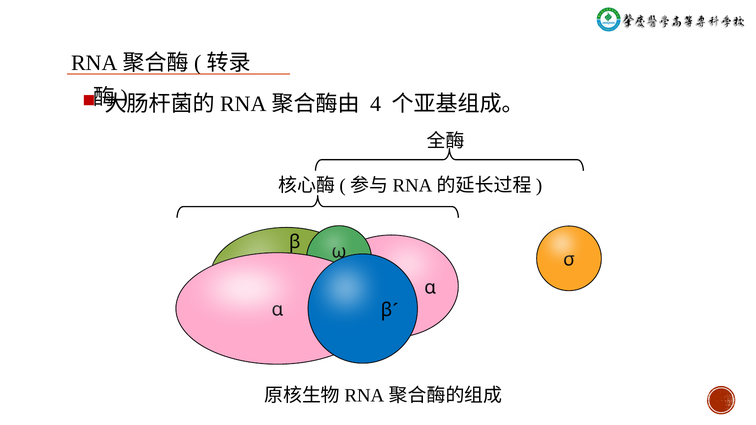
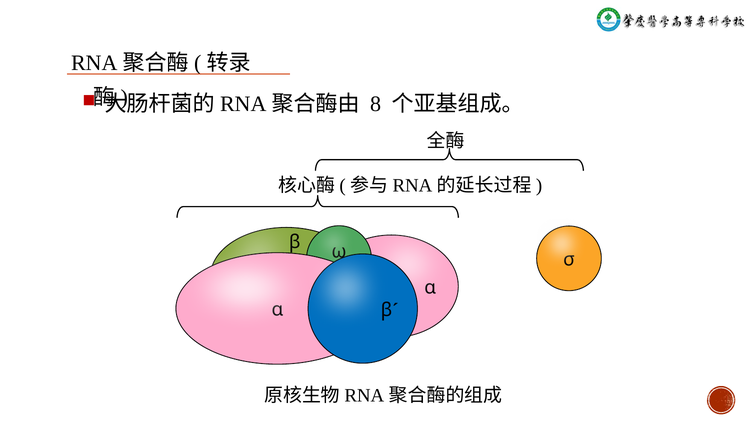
4: 4 -> 8 (376, 104)
